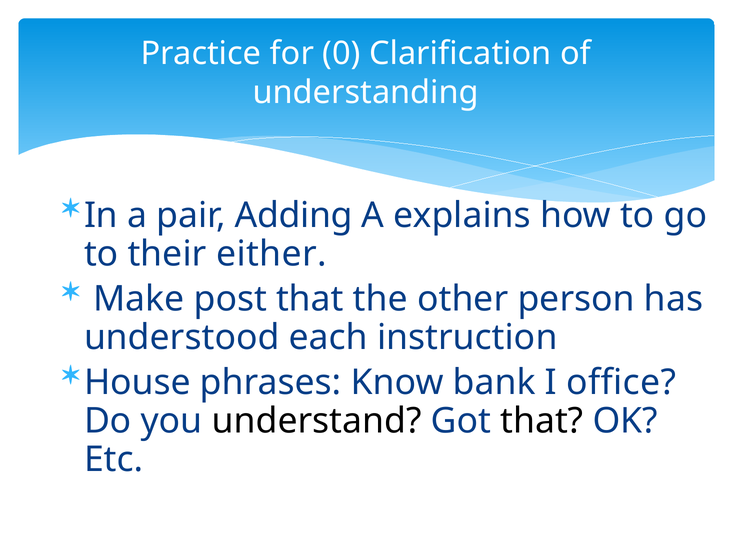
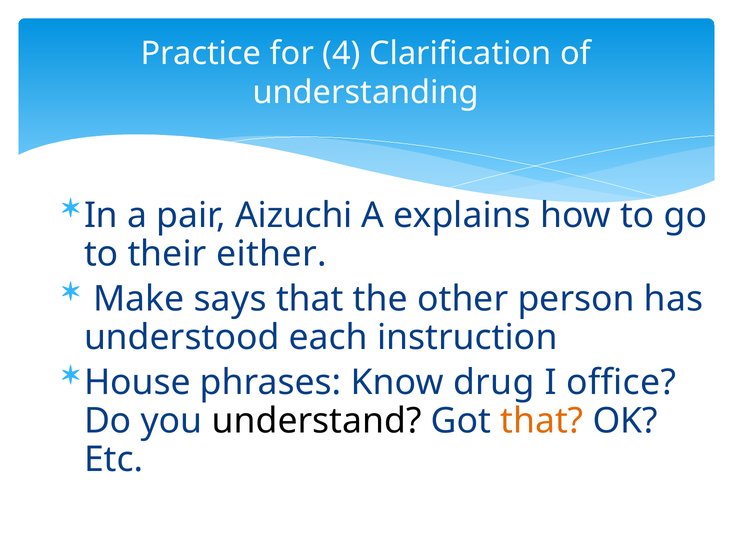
0: 0 -> 4 (342, 53)
Adding: Adding -> Aizuchi (294, 216)
post: post -> says (230, 299)
bank: bank -> drug (494, 382)
that colour: black -> orange (542, 421)
